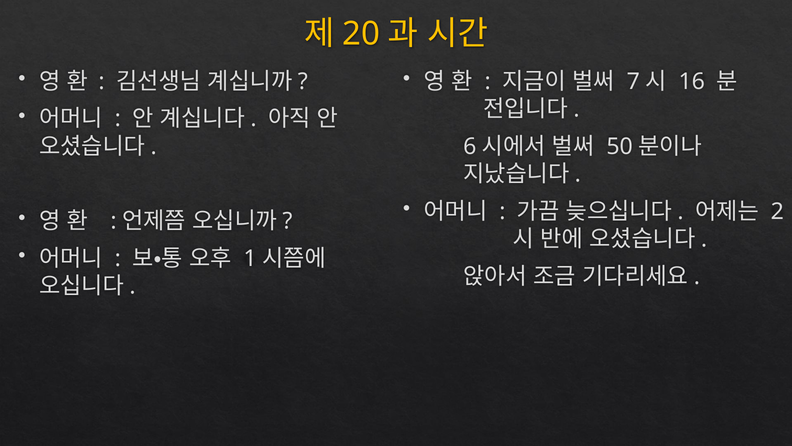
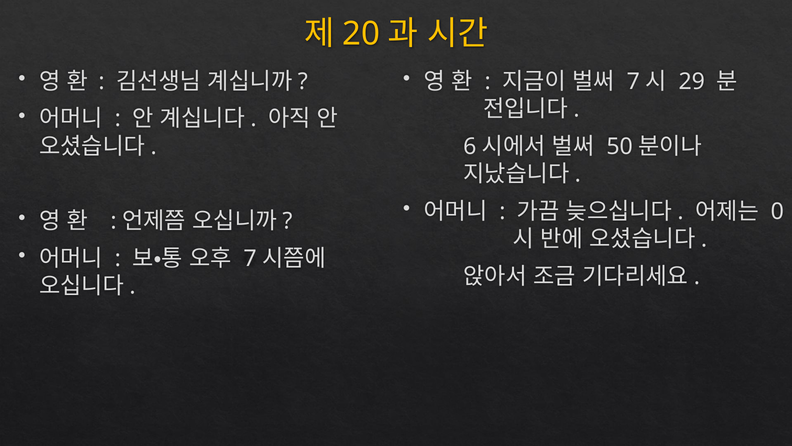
16: 16 -> 29 (692, 81)
2: 2 -> 0 (777, 211)
1: 1 -> 7 (250, 258)
